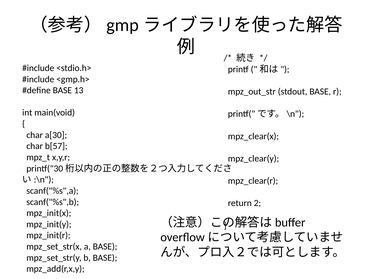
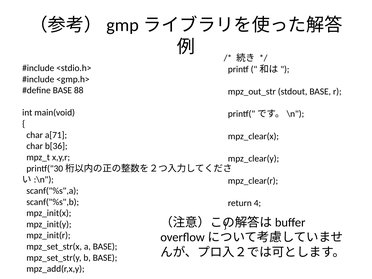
13: 13 -> 88 (79, 90)
a[30: a[30 -> a[71 (56, 135)
b[57: b[57 -> b[36 (56, 146)
2: 2 -> 4 (257, 203)
